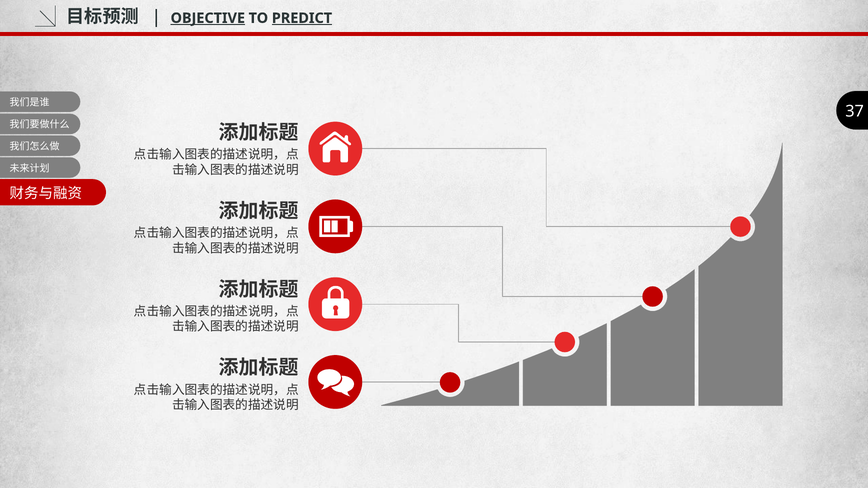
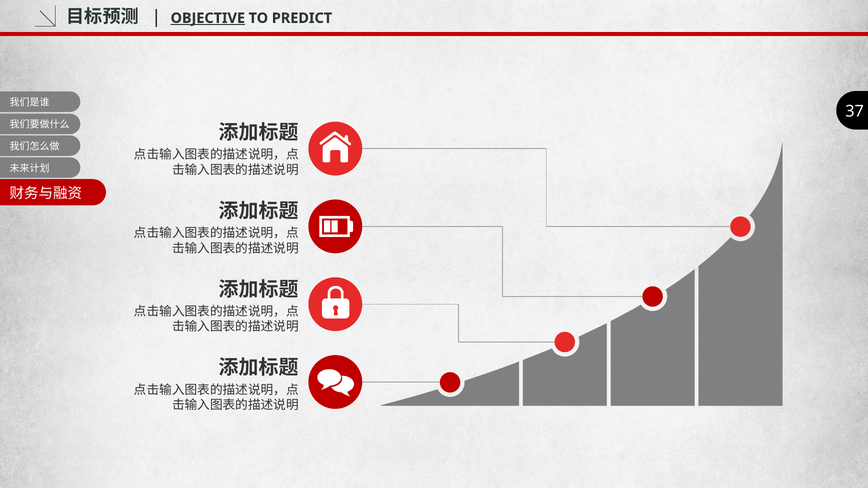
PREDICT underline: present -> none (302, 18)
